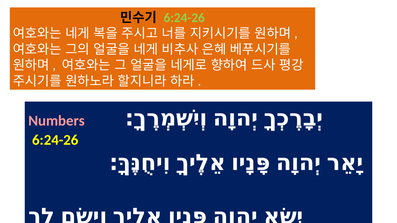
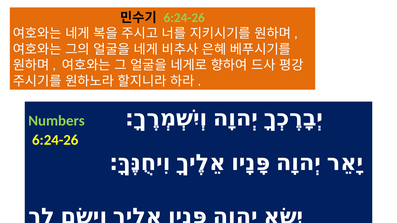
Numbers colour: pink -> light green (57, 121)
